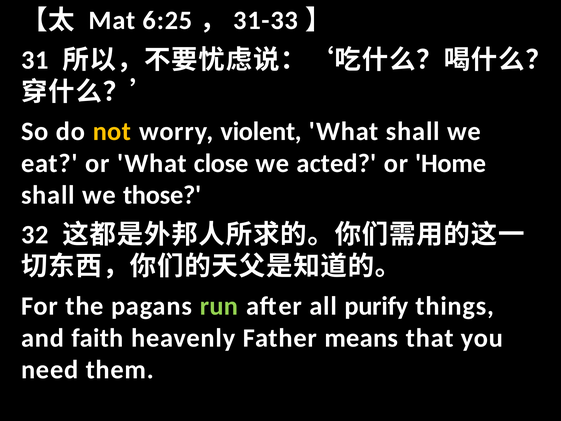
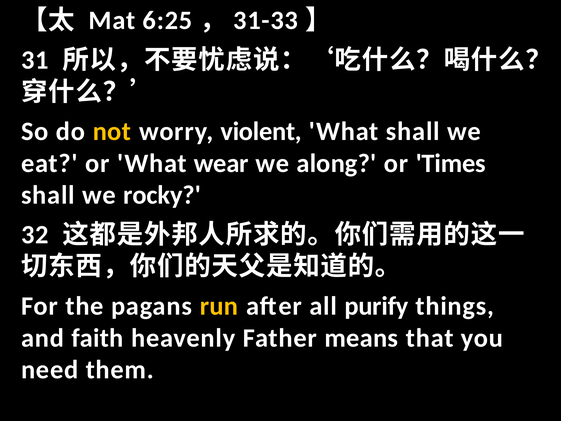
close: close -> wear (221, 163)
acted: acted -> along (336, 163)
Home: Home -> Times (451, 163)
those: those -> rocky (162, 195)
run colour: light green -> yellow (219, 306)
